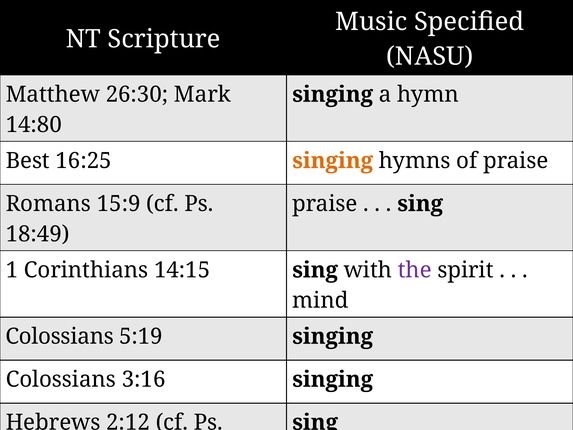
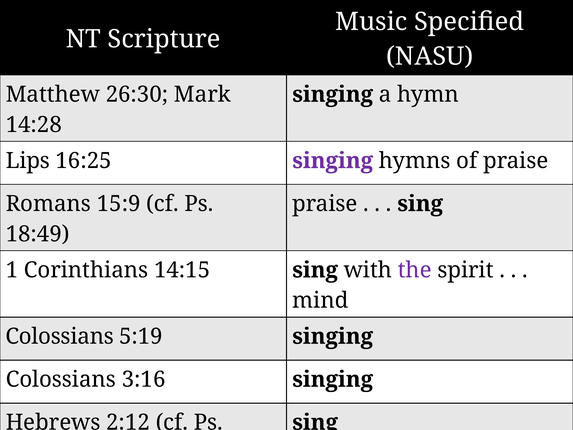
14:80: 14:80 -> 14:28 (34, 125)
Best: Best -> Lips (28, 161)
singing colour: orange -> purple (333, 161)
